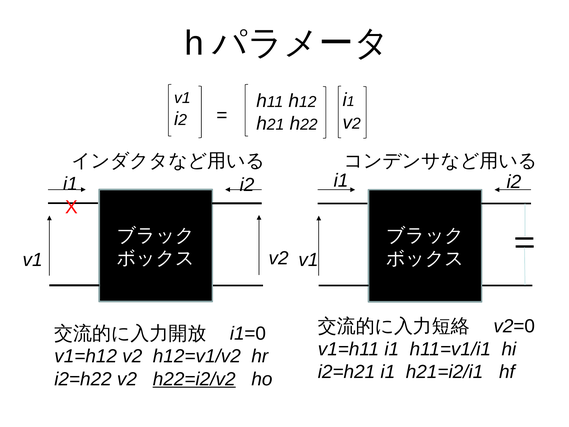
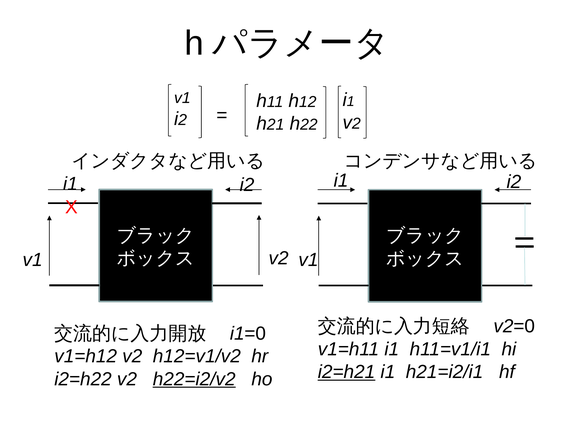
i2=h21 underline: none -> present (346, 372)
